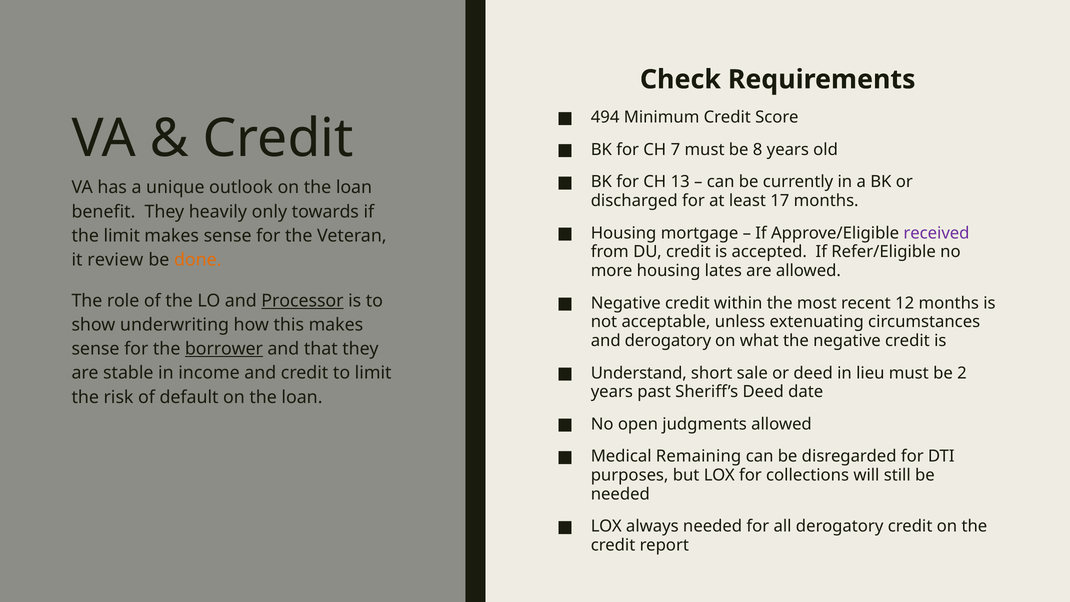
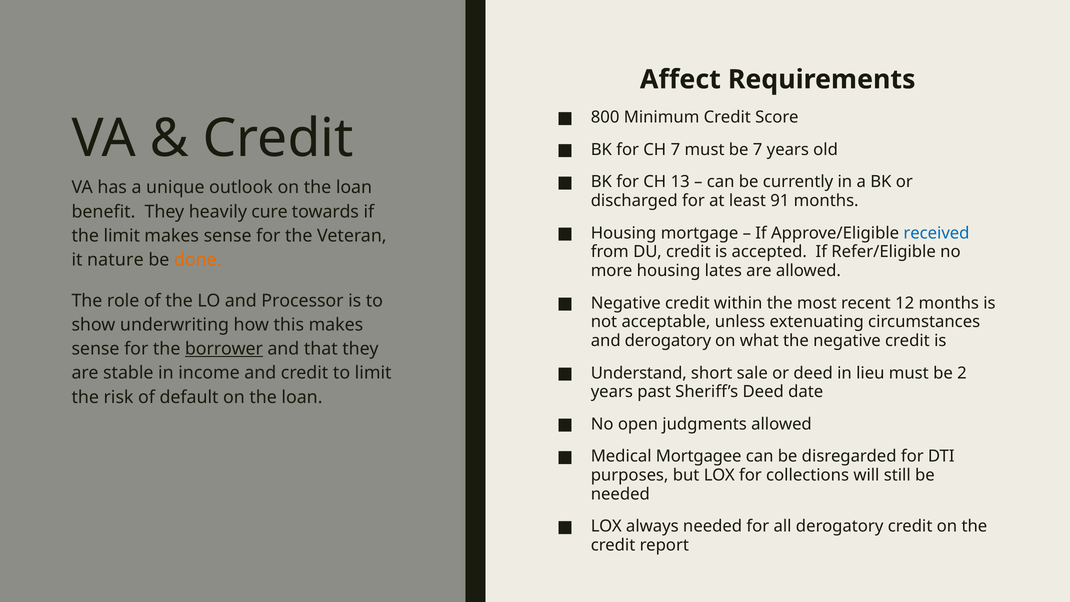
Check: Check -> Affect (680, 80)
494: 494 -> 800 (605, 117)
be 8: 8 -> 7 (758, 150)
17: 17 -> 91 (780, 201)
only: only -> cure (269, 212)
received colour: purple -> blue (936, 233)
review: review -> nature (115, 260)
Processor underline: present -> none (302, 301)
Remaining: Remaining -> Mortgagee (699, 456)
